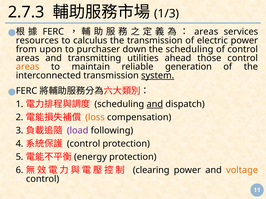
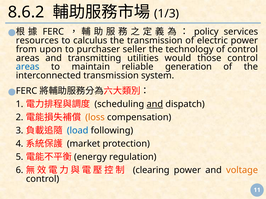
2.7.3: 2.7.3 -> 8.6.2 (26, 12)
areas: areas -> policy (206, 32)
down: down -> seller (134, 49)
the scheduling: scheduling -> technology (190, 49)
ahead: ahead -> would (178, 58)
areas colour: orange -> blue (28, 67)
system underline: present -> none (158, 76)
load colour: purple -> blue (78, 131)
control: control -> market (84, 144)
protection: protection -> regulation (133, 157)
